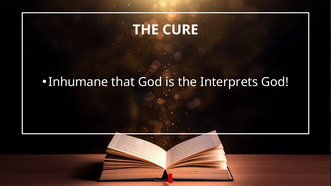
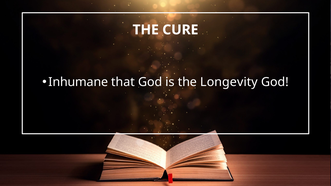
Interprets: Interprets -> Longevity (229, 82)
